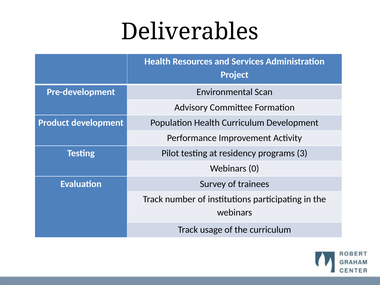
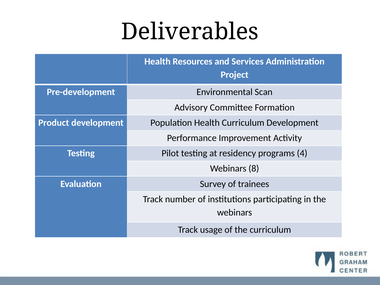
3: 3 -> 4 (302, 153)
0: 0 -> 8 (254, 169)
